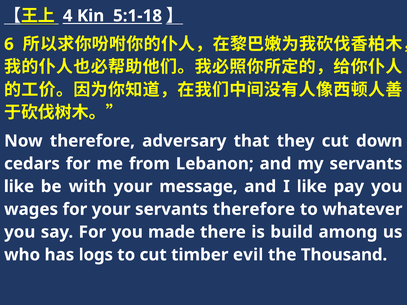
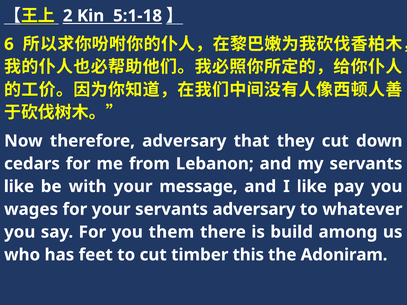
4: 4 -> 2 (68, 16)
servants therefore: therefore -> adversary (254, 209)
made: made -> them (171, 232)
logs: logs -> feet (96, 255)
evil: evil -> this (248, 255)
Thousand: Thousand -> Adoniram (344, 255)
